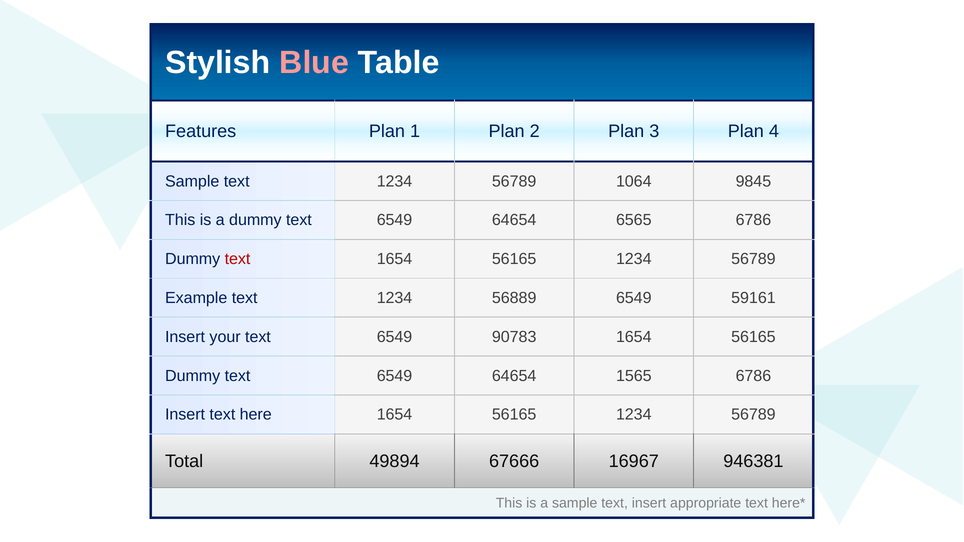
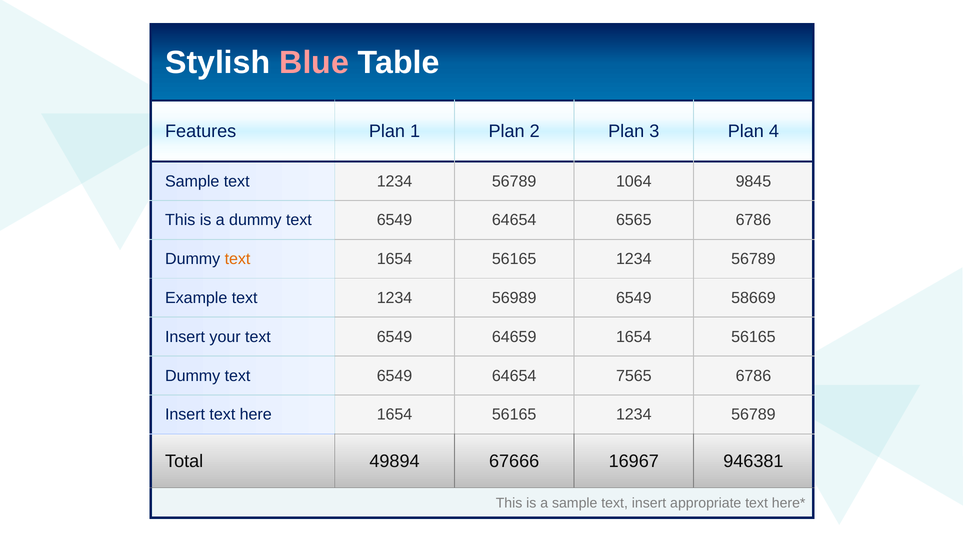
text colour: red -> orange (238, 259)
56889: 56889 -> 56989 (514, 298)
59161: 59161 -> 58669 (753, 298)
90783: 90783 -> 64659 (514, 337)
1565: 1565 -> 7565 (634, 376)
